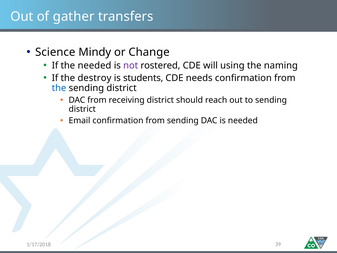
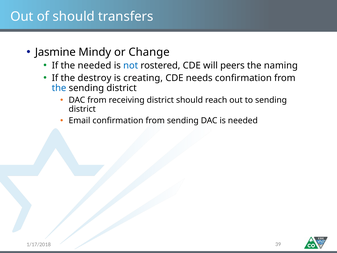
of gather: gather -> should (74, 17)
Science: Science -> Jasmine (55, 52)
not colour: purple -> blue (131, 65)
using: using -> peers (232, 65)
students: students -> creating (143, 78)
